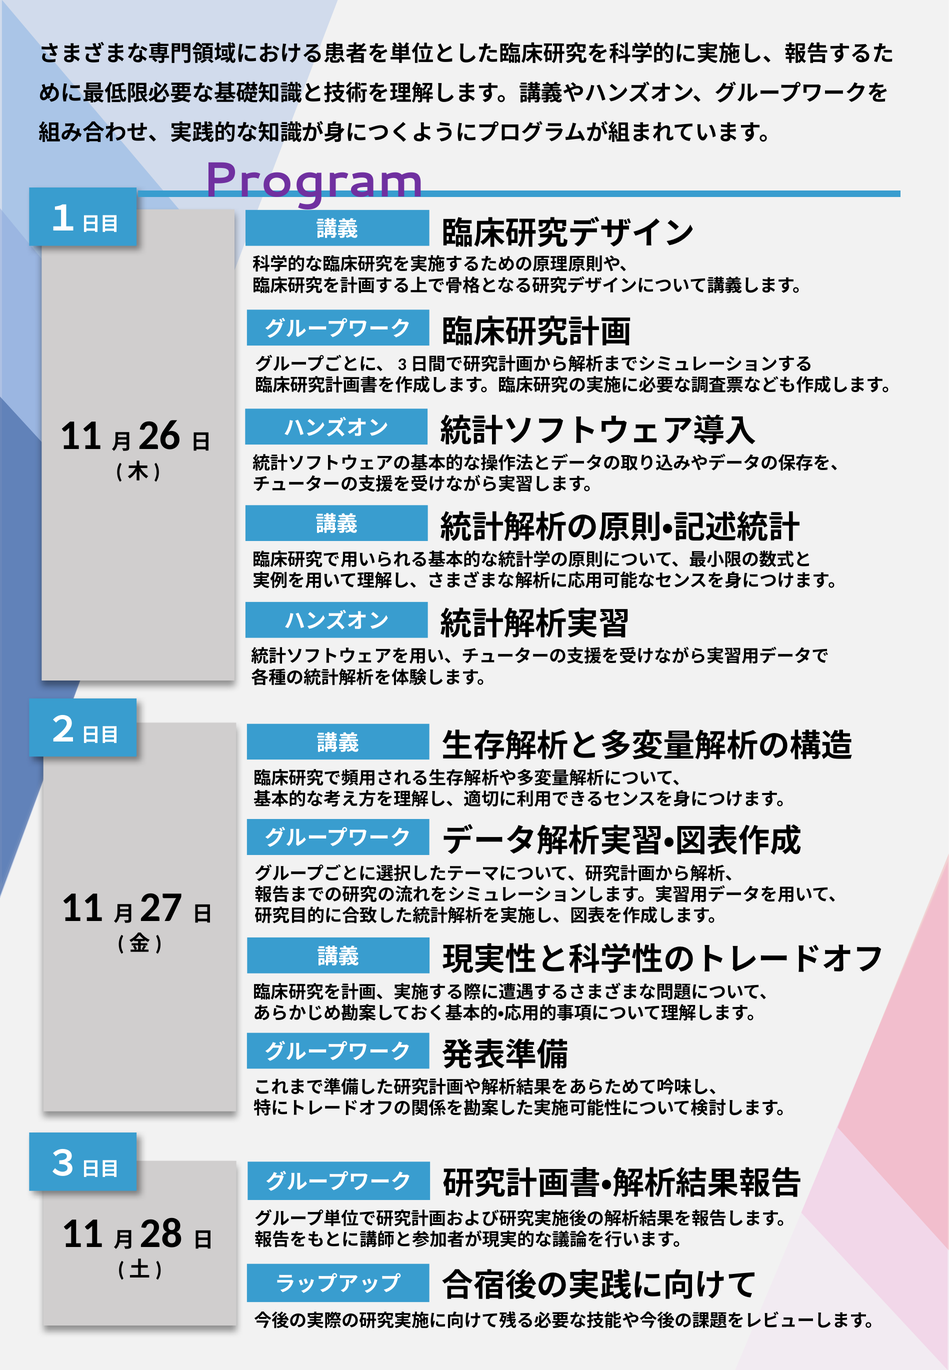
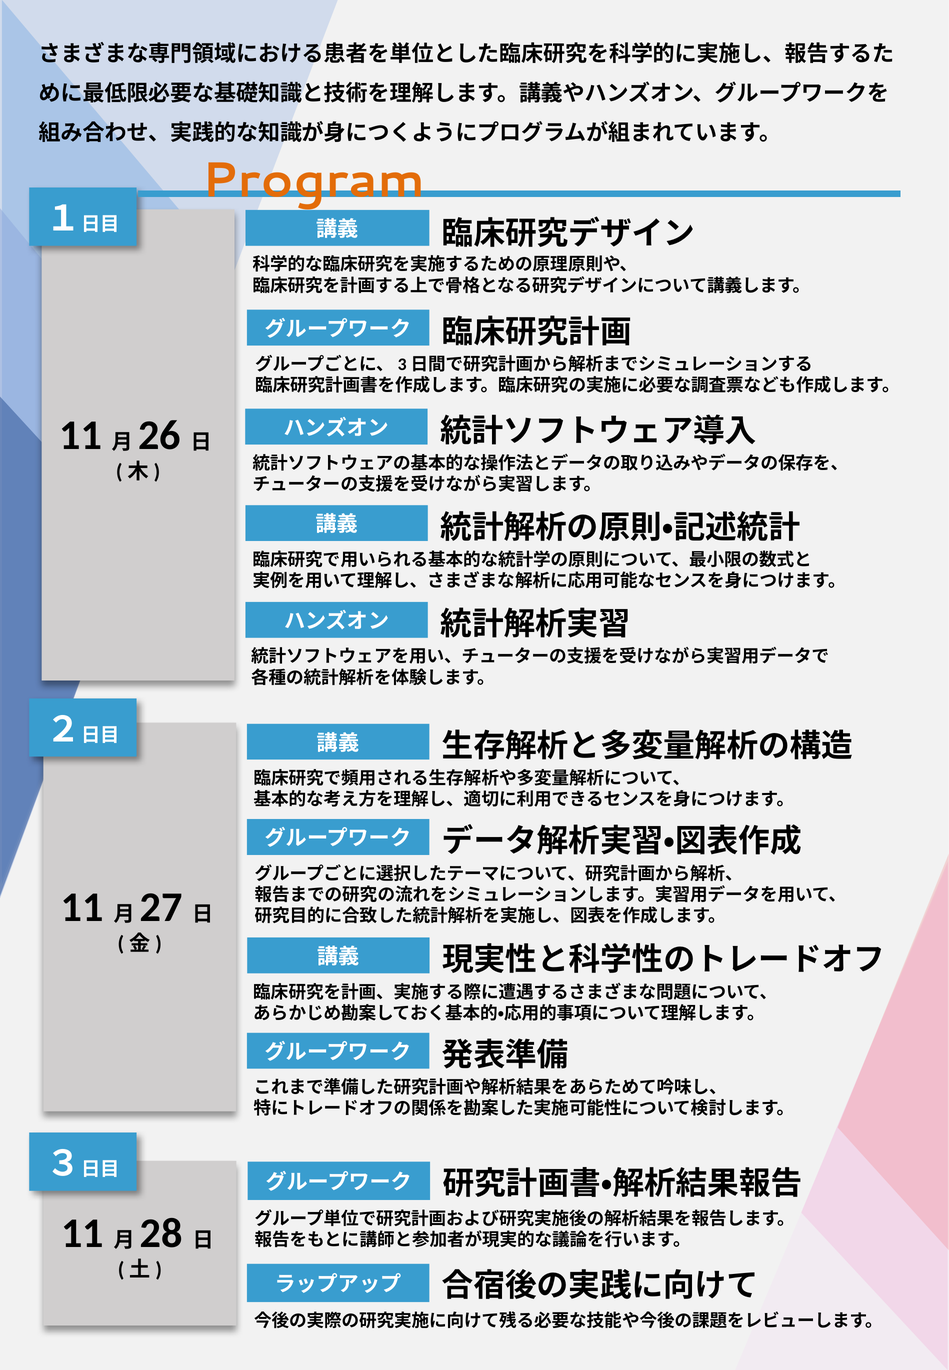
Program colour: purple -> orange (314, 180)
